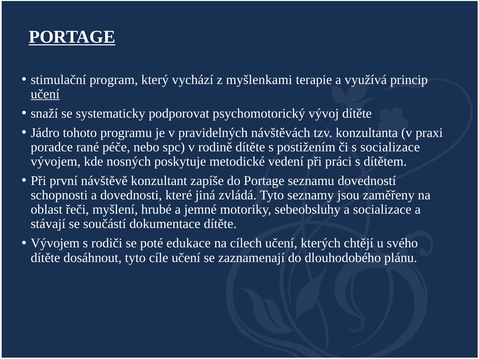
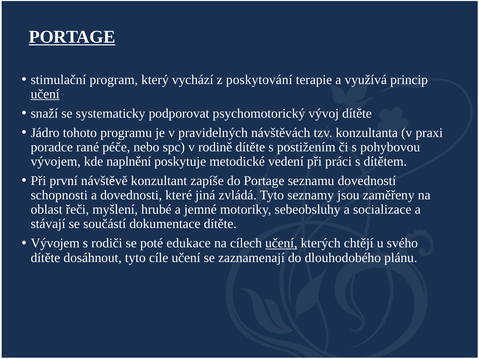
myšlenkami: myšlenkami -> poskytování (259, 80)
s socializace: socializace -> pohybovou (390, 147)
nosných: nosných -> naplnění (129, 162)
učení underline: none -> present (281, 243)
